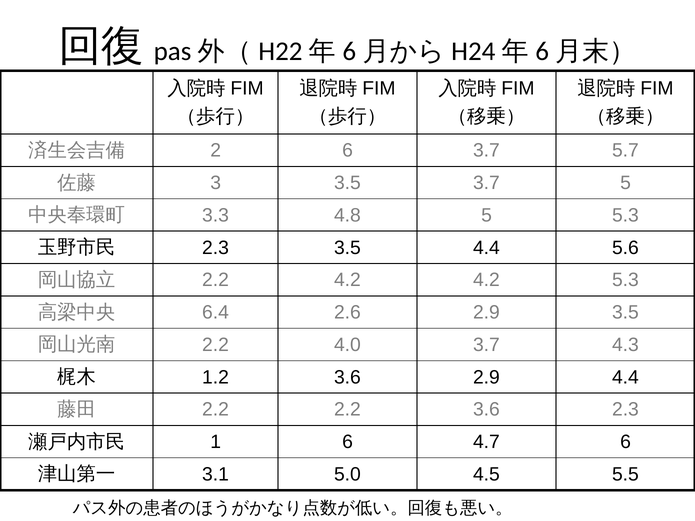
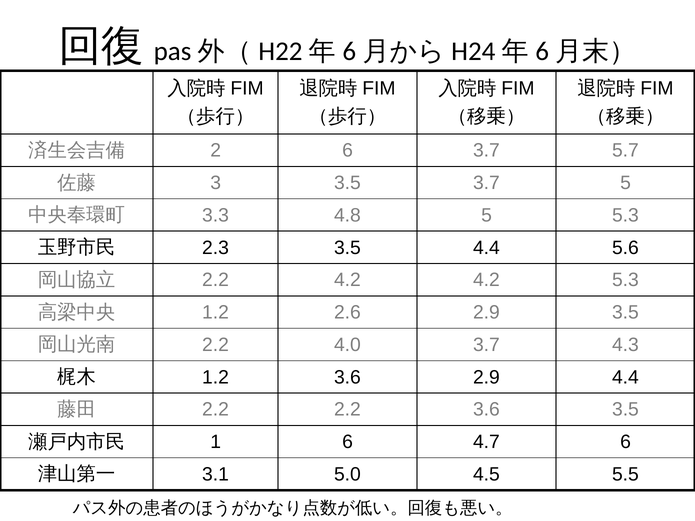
6.4: 6.4 -> 1.2 (216, 313)
3.6 2.3: 2.3 -> 3.5 (625, 410)
